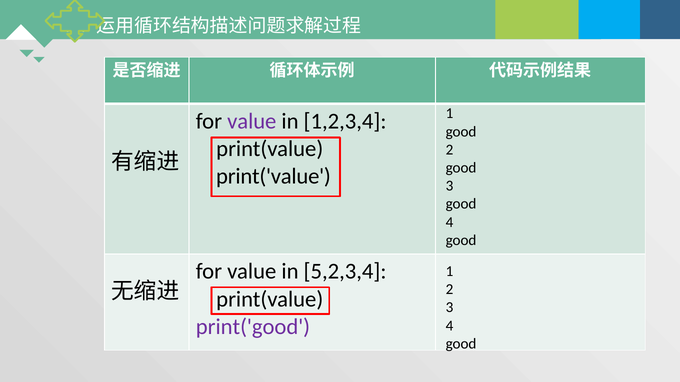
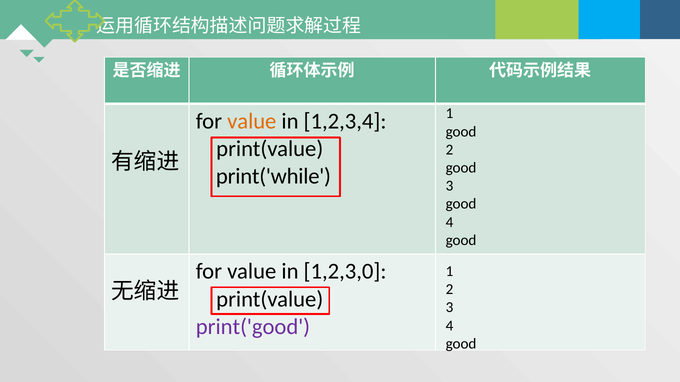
value colour: purple -> orange (252, 121)
print('value: print('value -> print('while (273, 177)
5,2,3,4: 5,2,3,4 -> 1,2,3,0 (345, 272)
